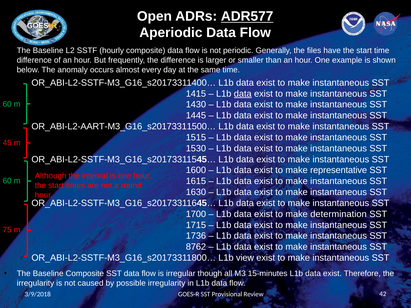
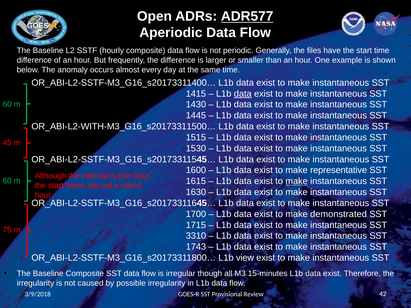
OR_ABI-L2-AART-M3_G16_s20173311500…: OR_ABI-L2-AART-M3_G16_s20173311500… -> OR_ABI-L2-WITH-M3_G16_s20173311500… (124, 127)
make underline: none -> present (297, 181)
determination: determination -> demonstrated (339, 214)
1736: 1736 -> 3310 (196, 236)
8762: 8762 -> 1743 (196, 247)
